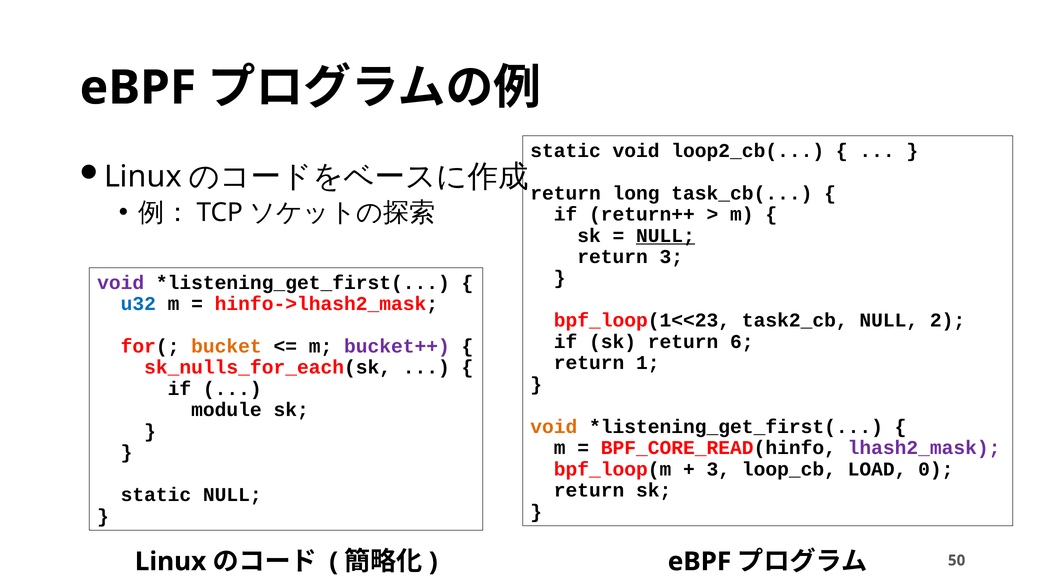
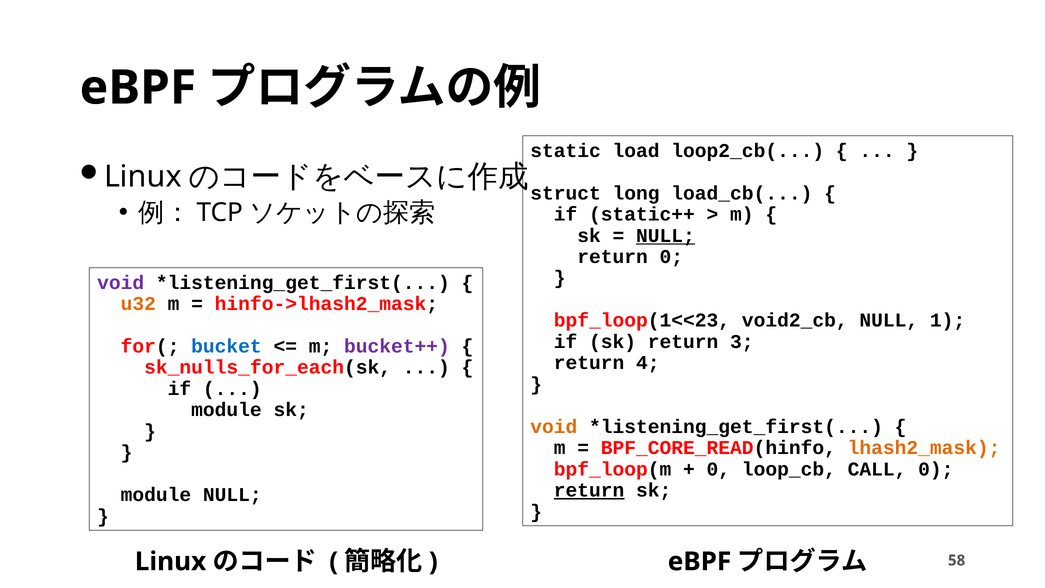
static void: void -> load (636, 151)
return: return -> struct (566, 193)
task_cb(: task_cb( -> load_cb( (742, 193)
return++: return++ -> static++ (642, 214)
return 3: 3 -> 0 (671, 257)
u32 colour: blue -> orange (138, 304)
task2_cb: task2_cb -> void2_cb (795, 320)
2: 2 -> 1 (948, 320)
6: 6 -> 3 (742, 342)
bucket colour: orange -> blue (226, 346)
1: 1 -> 4 (648, 363)
lhash2_mask colour: purple -> orange (924, 448)
3: 3 -> 0 (718, 469)
LOAD: LOAD -> CALL (877, 469)
return underline: none -> present (589, 490)
static: static -> module (156, 495)
50: 50 -> 58 (957, 560)
